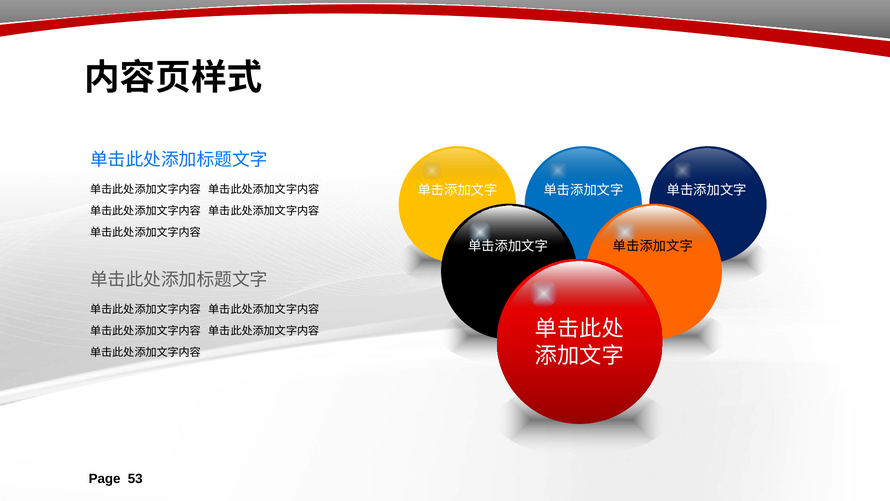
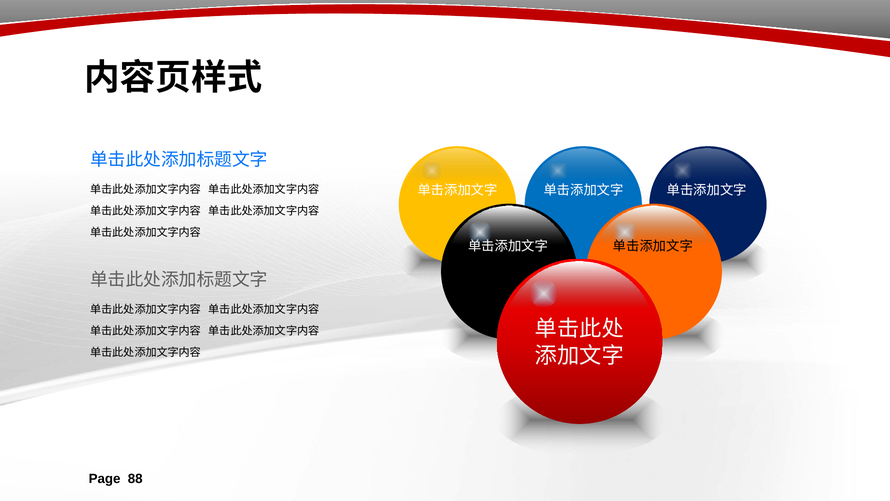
53: 53 -> 88 (135, 478)
